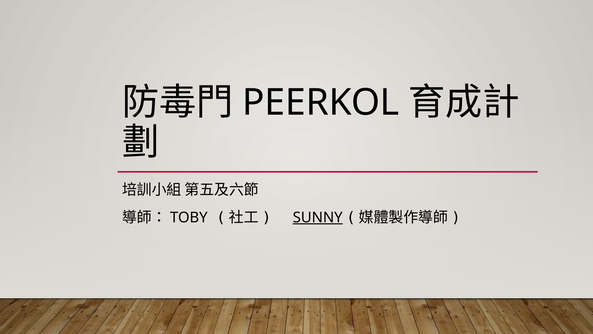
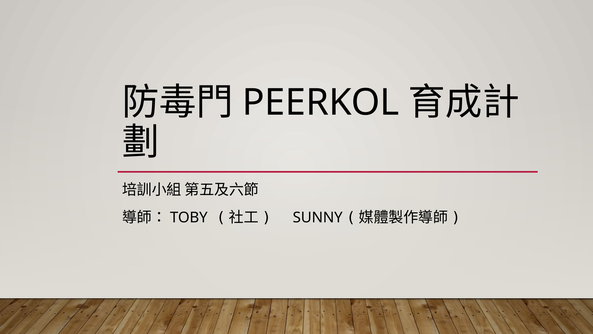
SUNNY underline: present -> none (318, 217)
